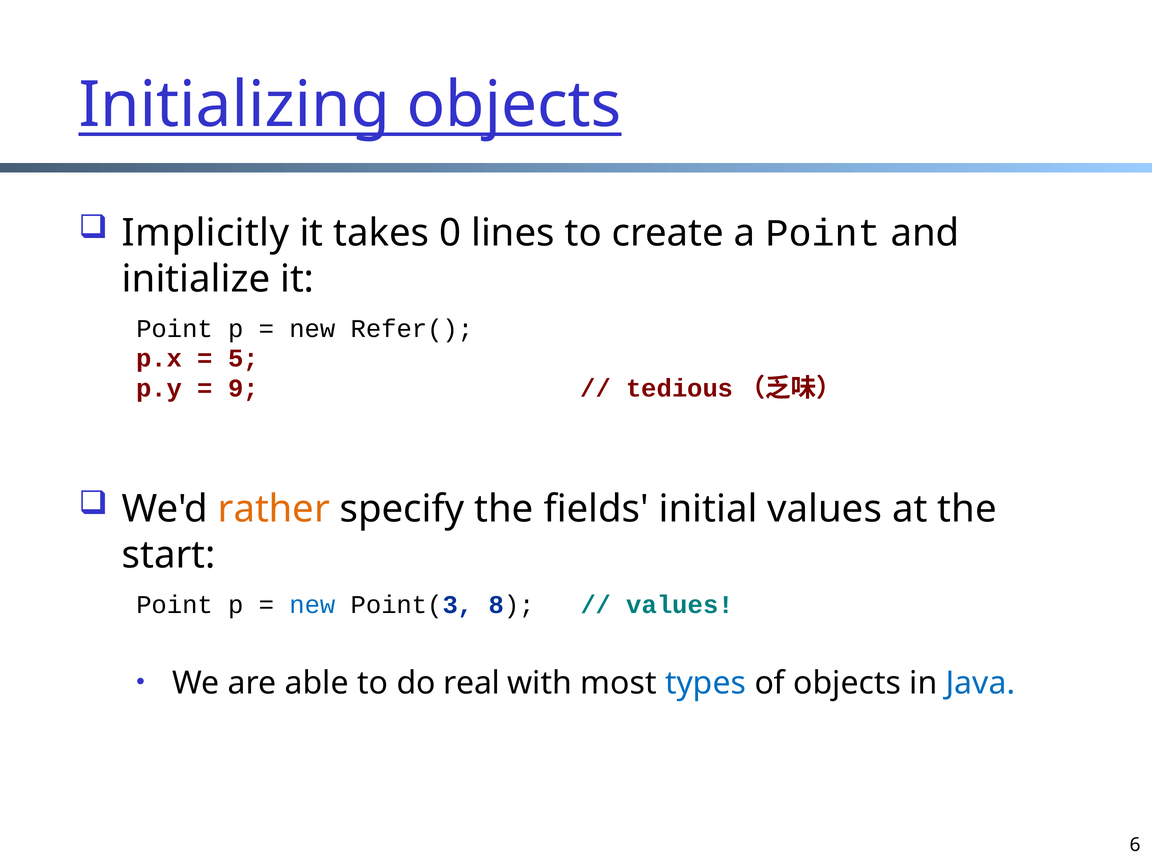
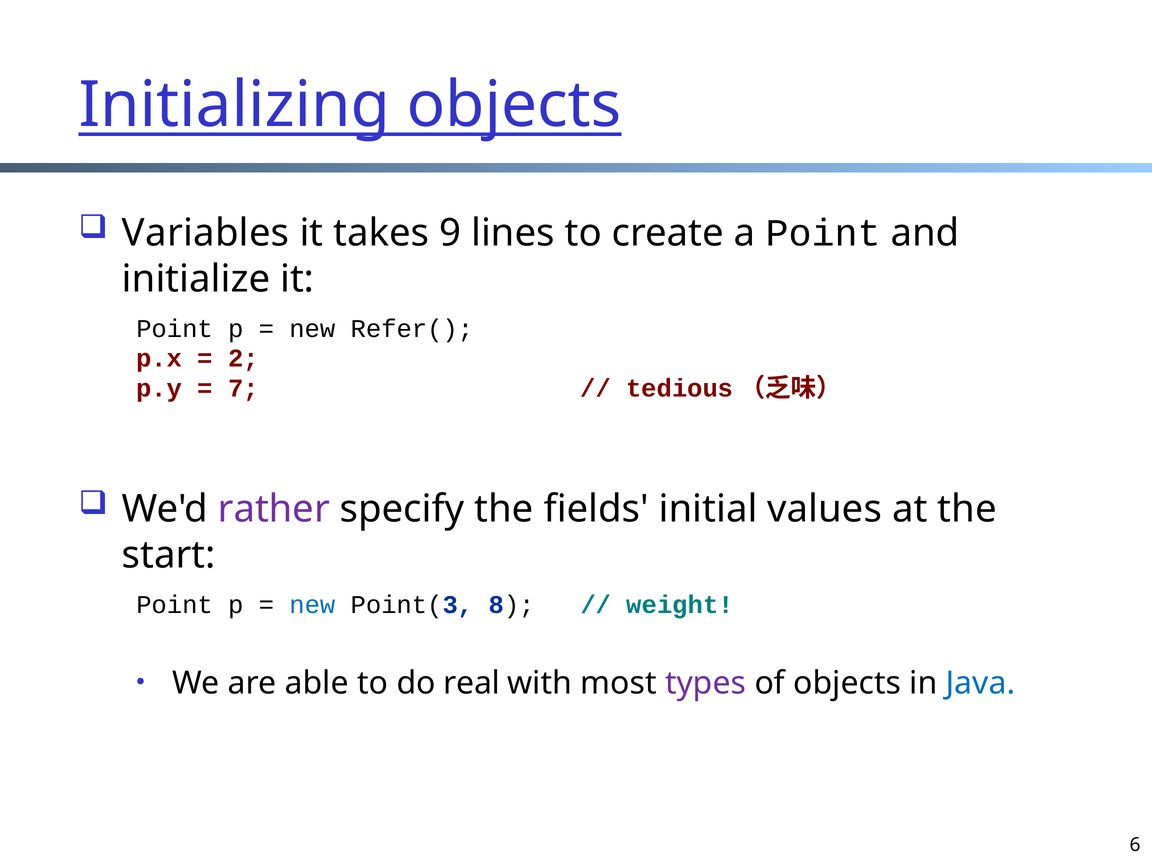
Implicitly: Implicitly -> Variables (206, 233)
0: 0 -> 9 (450, 233)
5: 5 -> 2 (243, 358)
9: 9 -> 7 (243, 388)
rather colour: orange -> purple (274, 509)
values: values -> weight (680, 605)
types colour: blue -> purple (706, 683)
